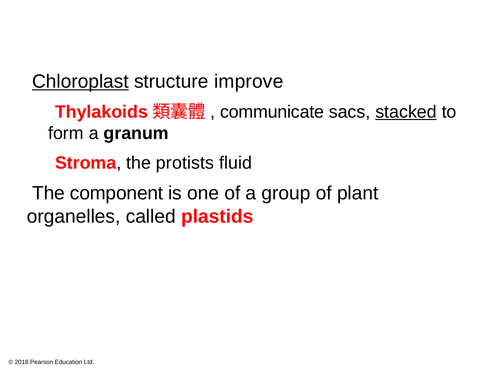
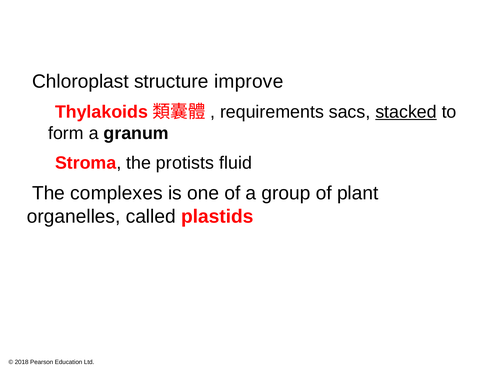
Chloroplast underline: present -> none (80, 81)
communicate: communicate -> requirements (272, 112)
component: component -> complexes (116, 193)
